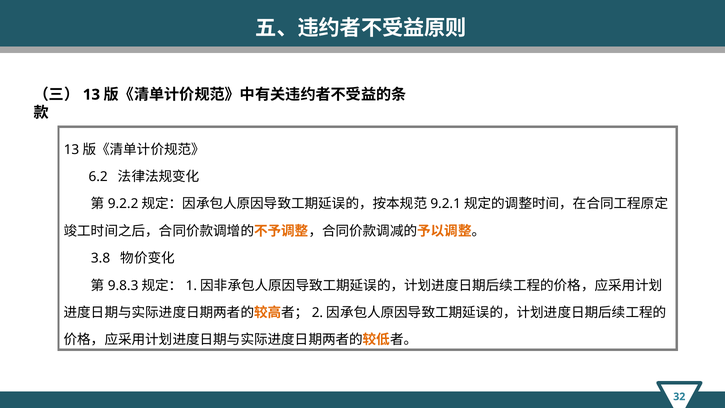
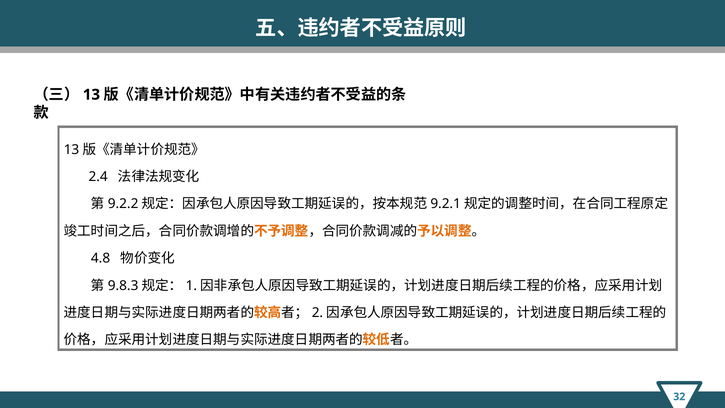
6.2: 6.2 -> 2.4 (98, 177)
3.8: 3.8 -> 4.8 (101, 258)
